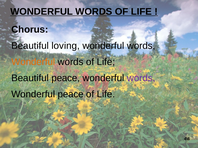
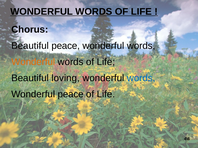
Beautiful loving: loving -> peace (66, 46)
Beautiful peace: peace -> loving (66, 78)
words colour: purple -> blue (141, 78)
